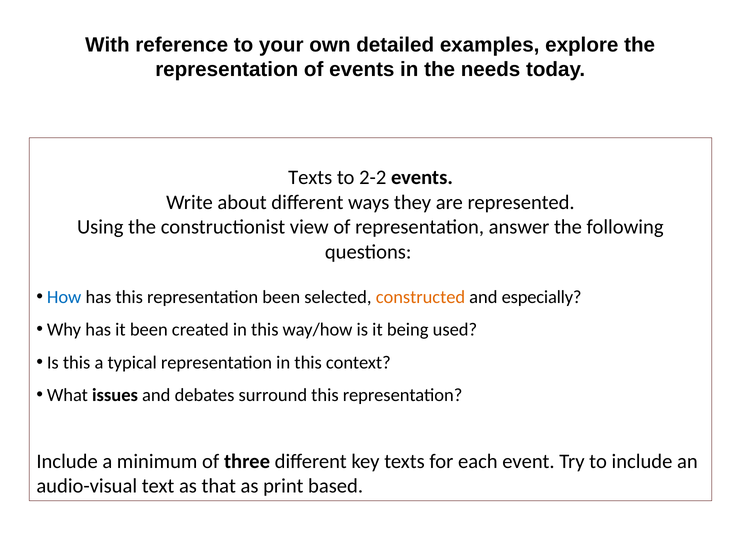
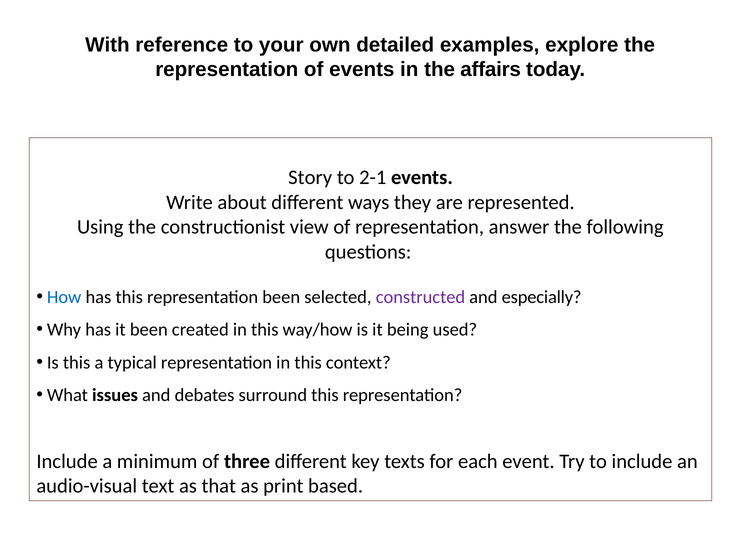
needs: needs -> affairs (491, 69)
Texts: Texts -> Story (310, 177)
2-2: 2-2 -> 2-1 (373, 177)
constructed colour: orange -> purple (420, 297)
